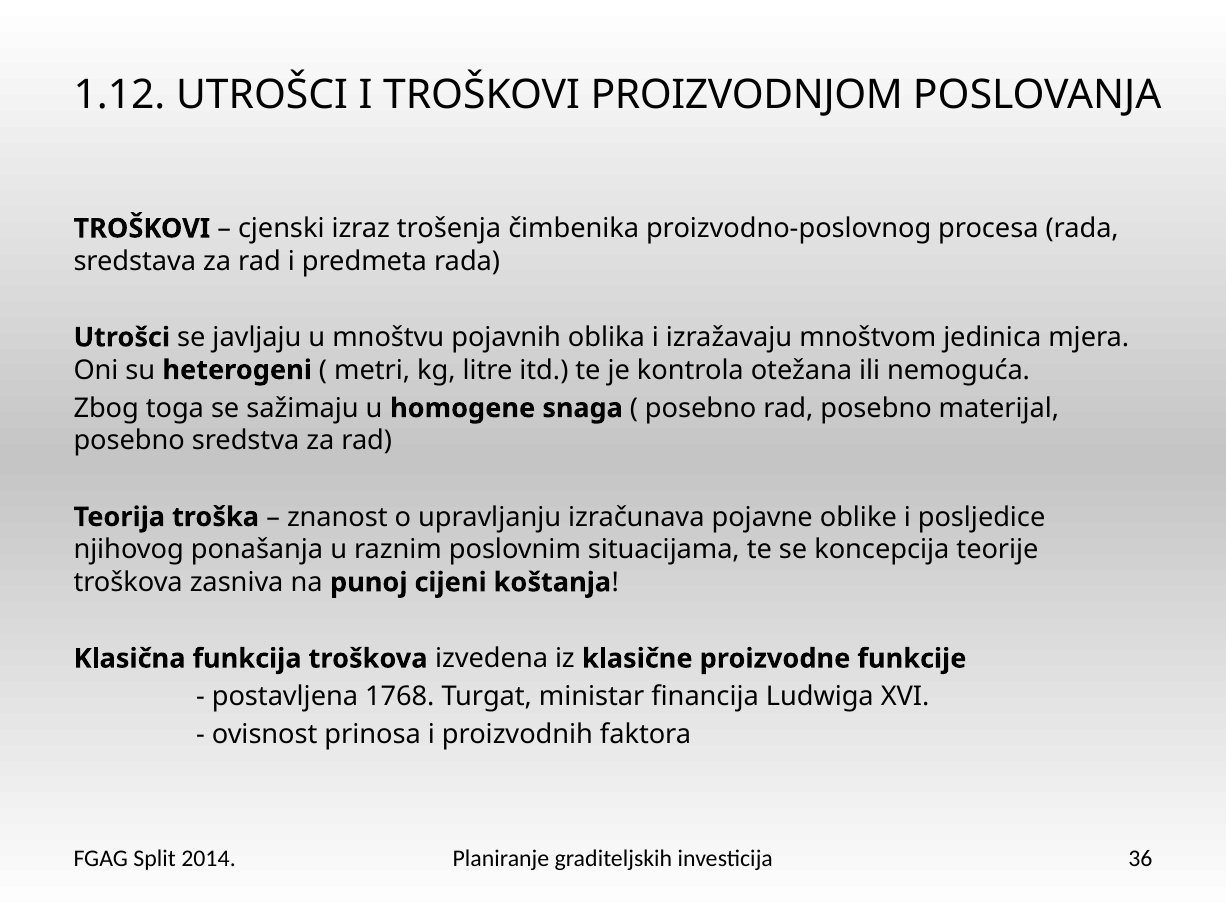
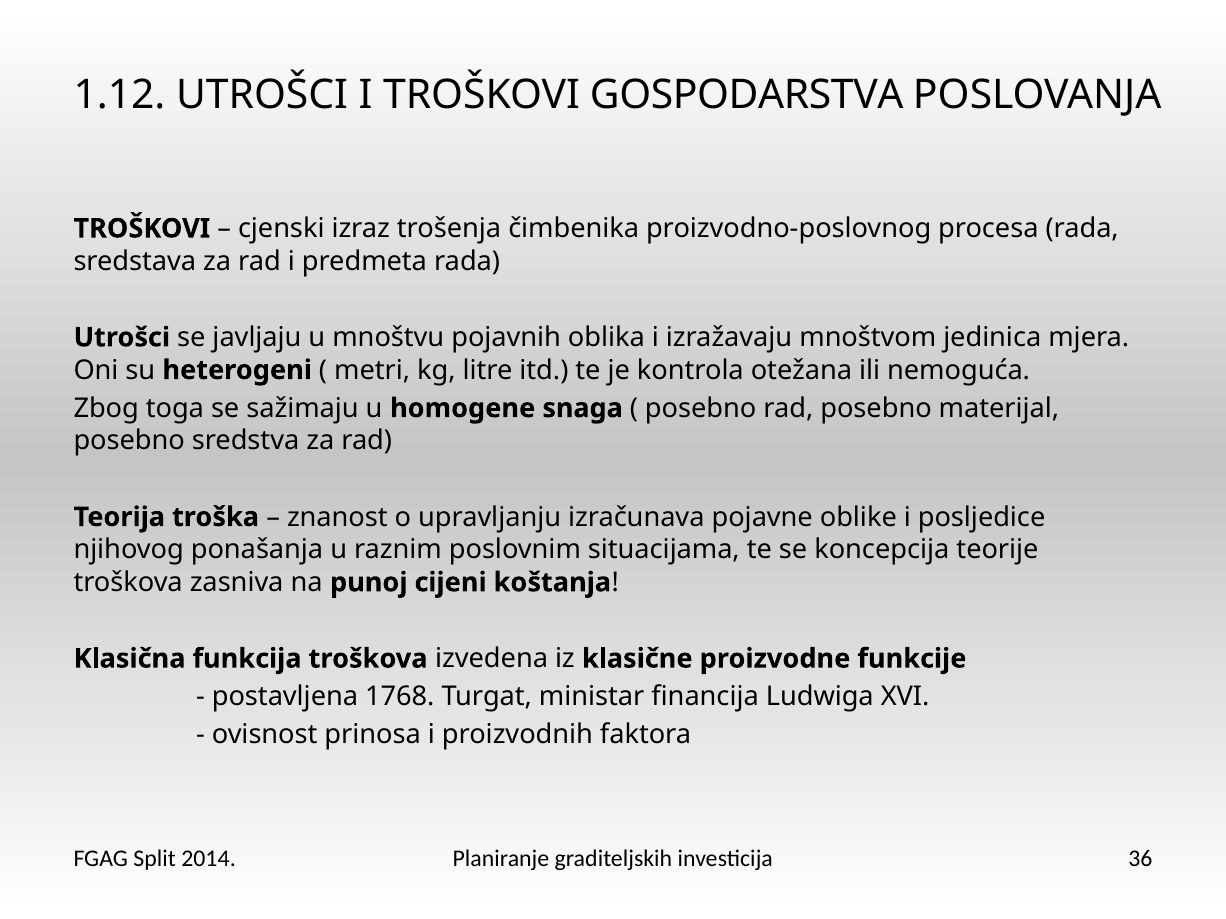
PROIZVODNJOM: PROIZVODNJOM -> GOSPODARSTVA (747, 95)
